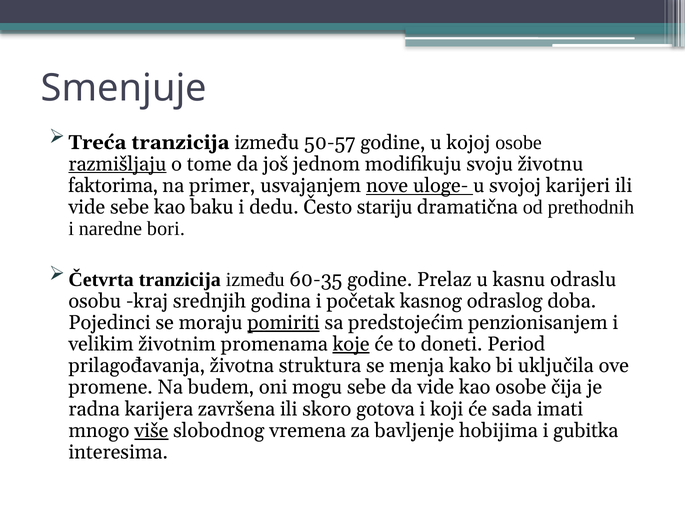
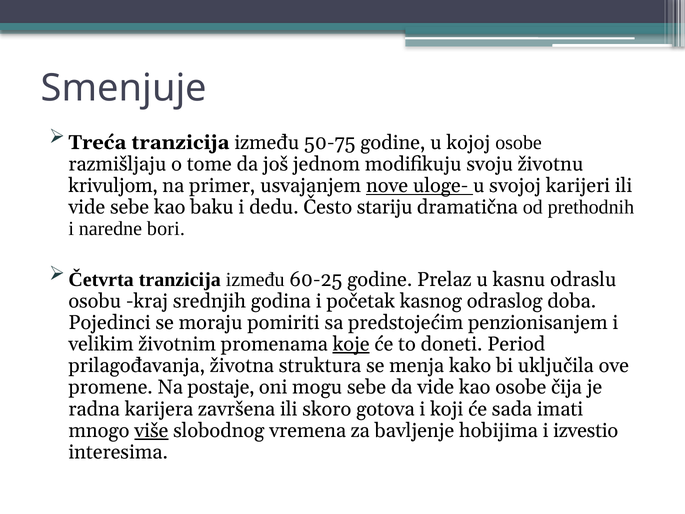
50-57: 50-57 -> 50-75 (330, 142)
razmišljaju underline: present -> none (117, 164)
faktorima: faktorima -> krivuljom (113, 186)
60-35: 60-35 -> 60-25 (316, 279)
pomiriti underline: present -> none (284, 322)
budem: budem -> postaje (221, 387)
gubitka: gubitka -> izvestio (586, 430)
